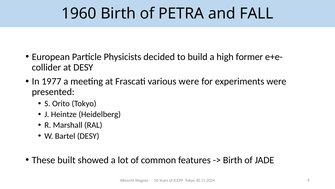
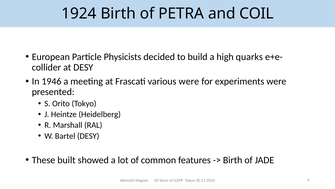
1960: 1960 -> 1924 (79, 13)
FALL: FALL -> COIL (257, 13)
former: former -> quarks (249, 57)
1977: 1977 -> 1946 (51, 81)
